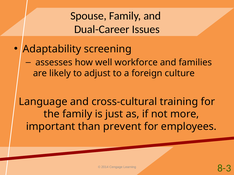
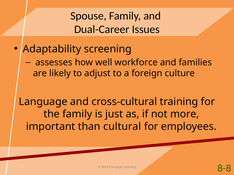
prevent: prevent -> cultural (122, 127)
8-3: 8-3 -> 8-8 (224, 169)
